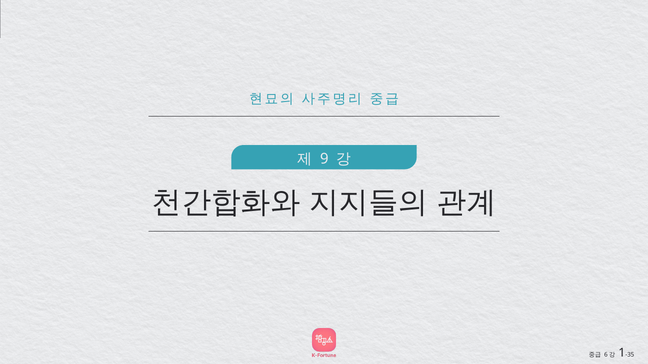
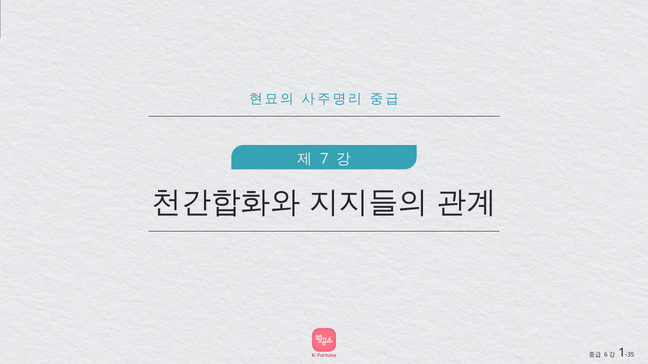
9: 9 -> 7 (324, 159)
